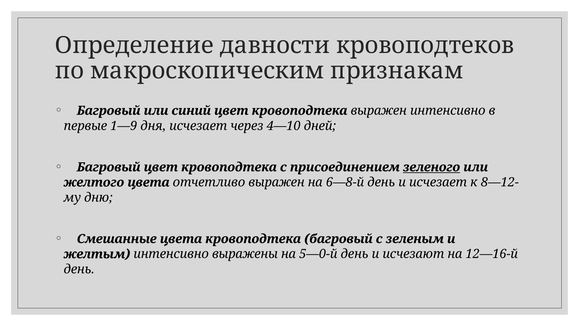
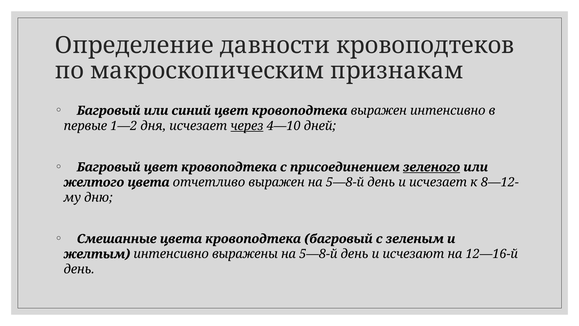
1—9: 1—9 -> 1—2 (124, 126)
через underline: none -> present (247, 126)
выражен на 6—8-й: 6—8-й -> 5—8-й (345, 182)
выражены на 5—0-й: 5—0-й -> 5—8-й (318, 254)
